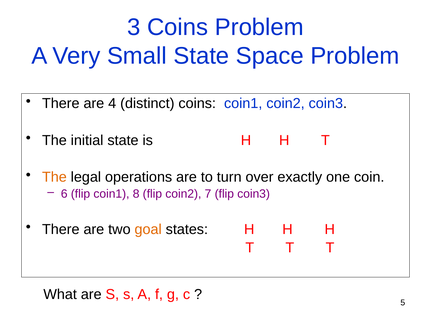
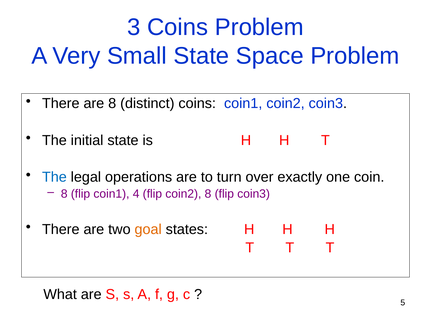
are 4: 4 -> 8 (112, 103)
The colour: orange -> blue (54, 177)
6: 6 -> 8 (64, 193)
8: 8 -> 4 (136, 193)
coin2 7: 7 -> 8 (208, 193)
